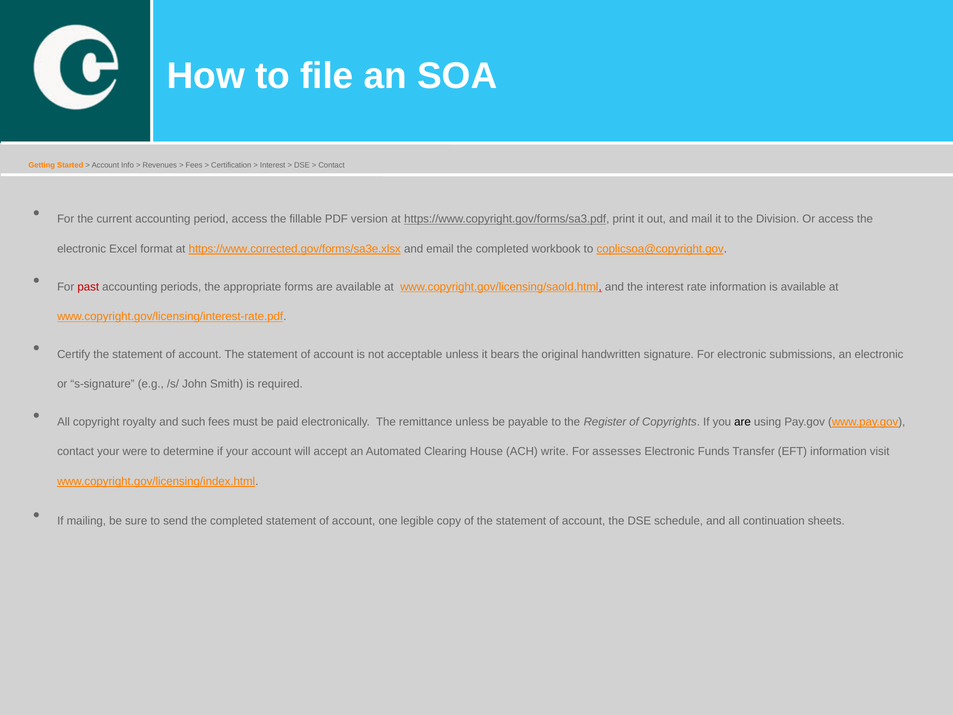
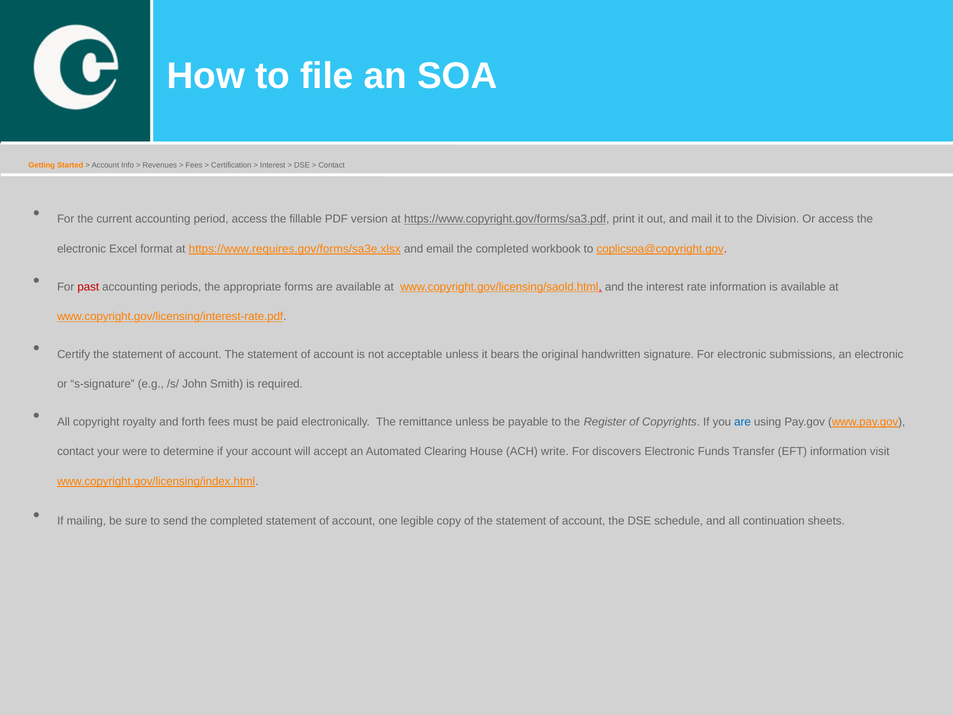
https://www.corrected.gov/forms/sa3e.xlsx: https://www.corrected.gov/forms/sa3e.xlsx -> https://www.requires.gov/forms/sa3e.xlsx (295, 249)
such: such -> forth (193, 422)
are colour: black -> blue (743, 422)
assesses: assesses -> discovers (617, 451)
